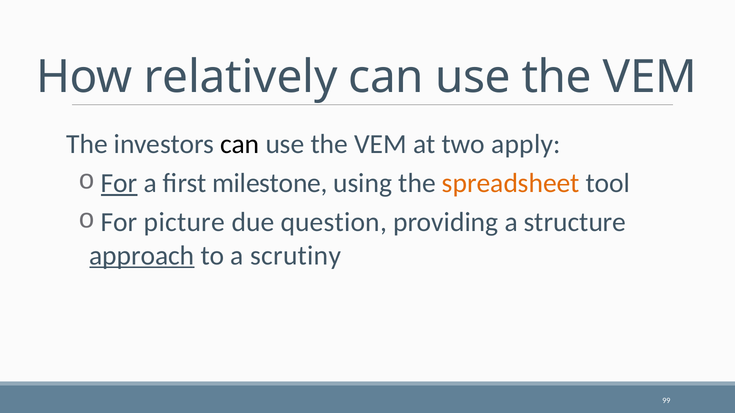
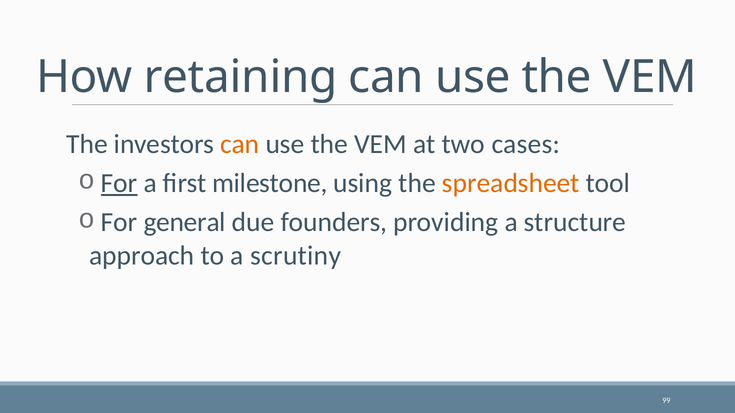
relatively: relatively -> retaining (241, 77)
can colour: black -> orange (240, 144)
apply: apply -> cases (526, 144)
picture: picture -> general (185, 223)
question: question -> founders (334, 223)
approach underline: present -> none (142, 256)
